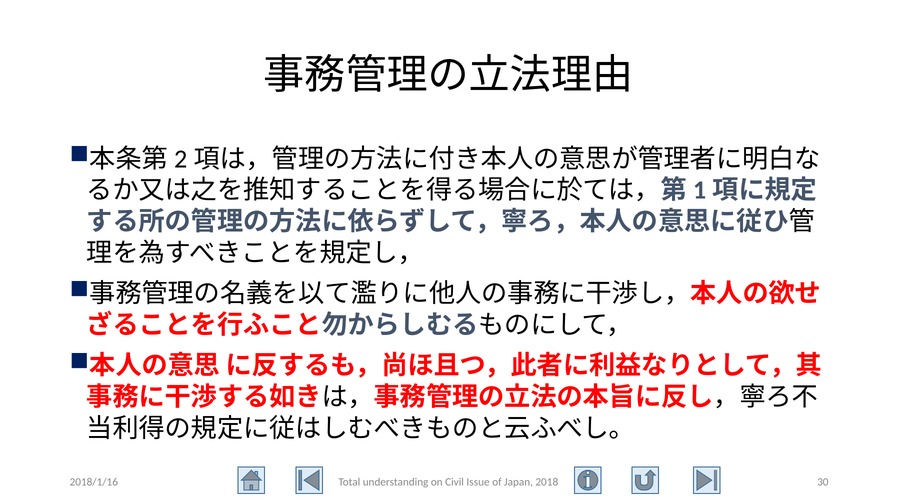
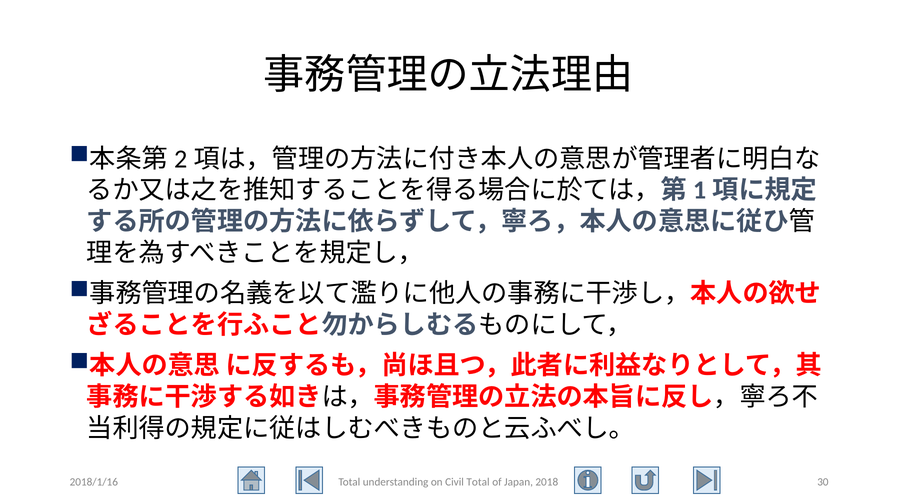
Civil Issue: Issue -> Total (478, 482)
